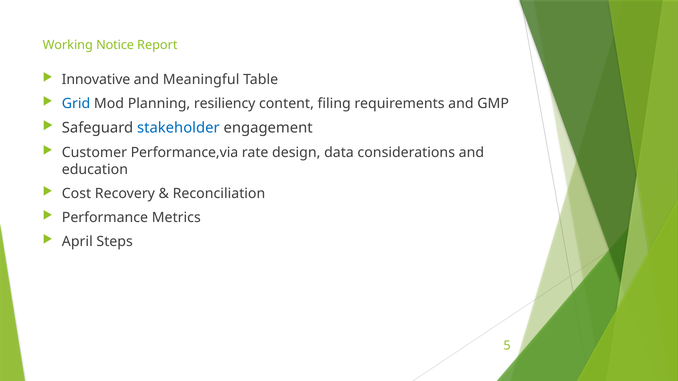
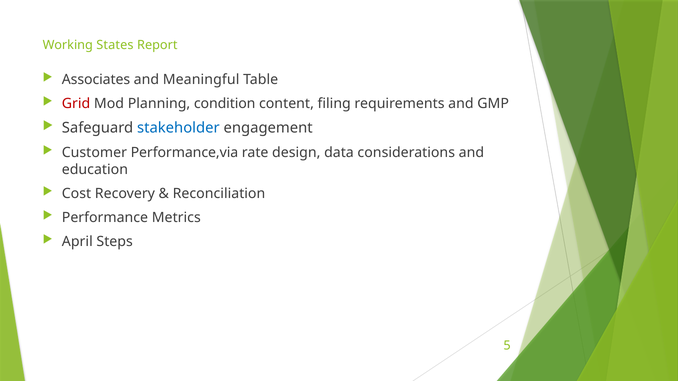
Notice: Notice -> States (115, 45)
Innovative: Innovative -> Associates (96, 80)
Grid colour: blue -> red (76, 104)
resiliency: resiliency -> condition (225, 104)
